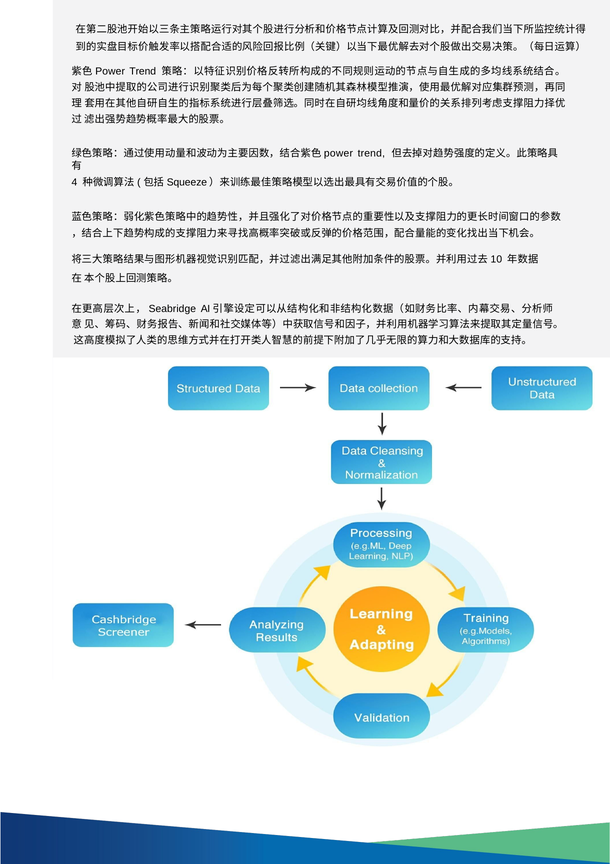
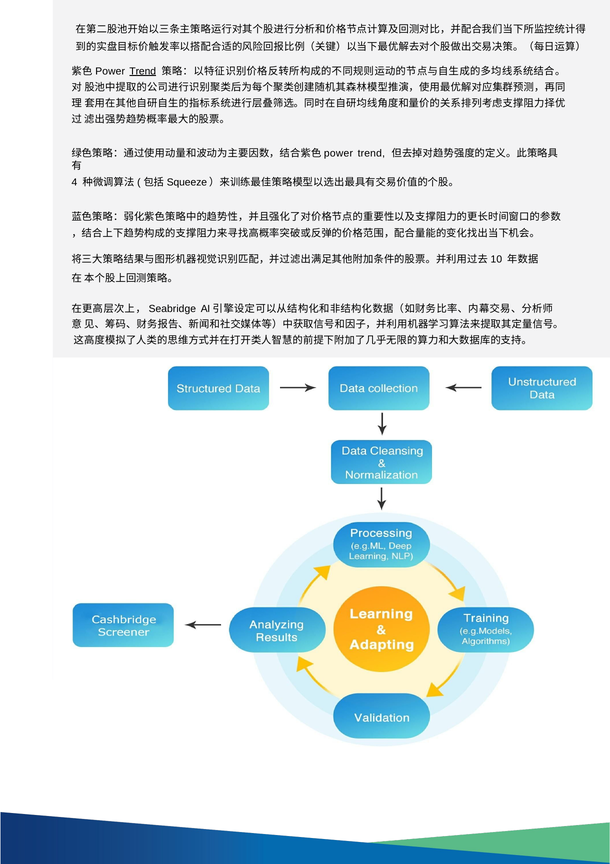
Trend underline: none -> present (143, 71)
